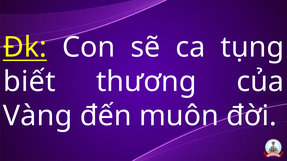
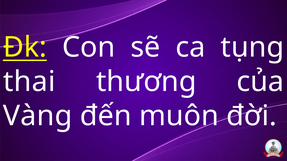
biết: biết -> thai (29, 82)
